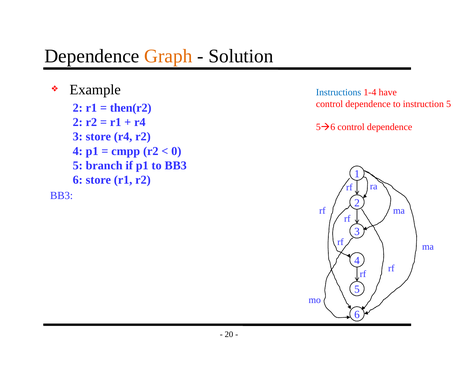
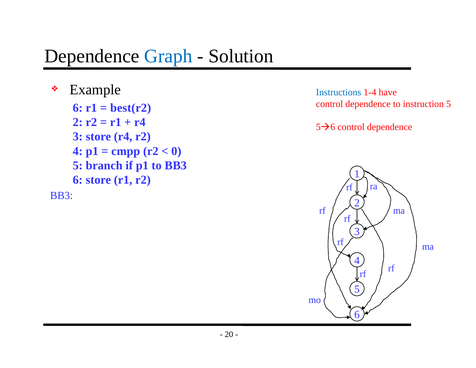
Graph colour: orange -> blue (168, 56)
2: 2 -> 6 (78, 108)
then(r2: then(r2 -> best(r2 (131, 108)
